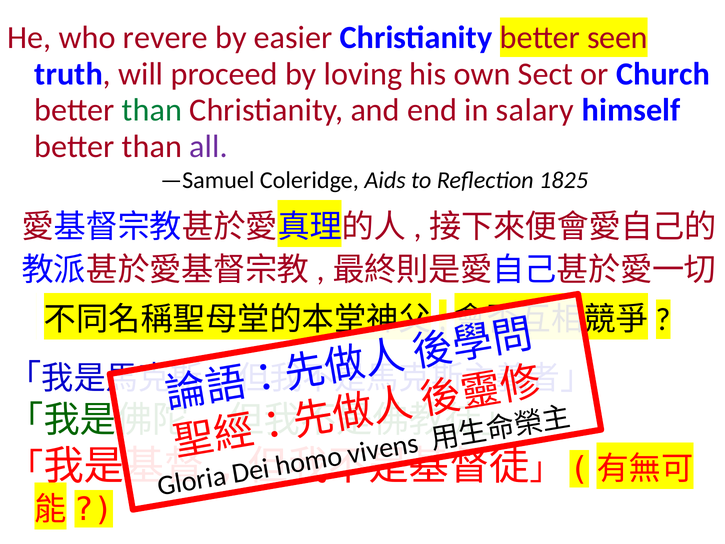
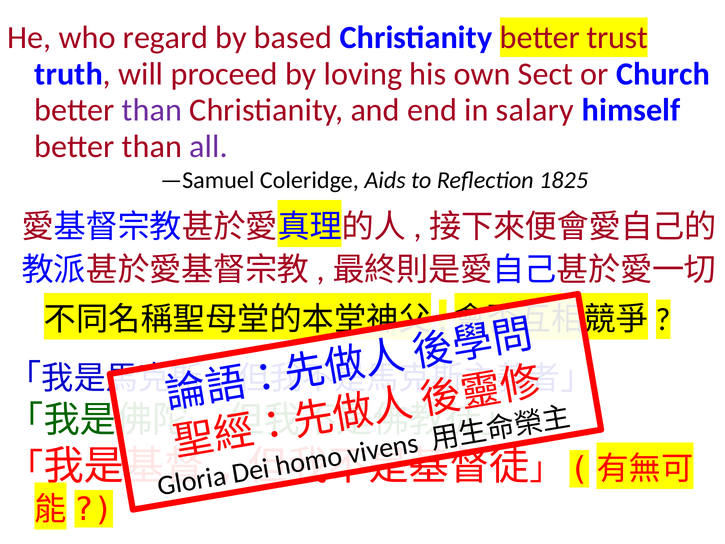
revere: revere -> regard (166, 38)
easier: easier -> based (293, 38)
seen: seen -> trust (617, 38)
than colour: green -> purple (152, 110)
